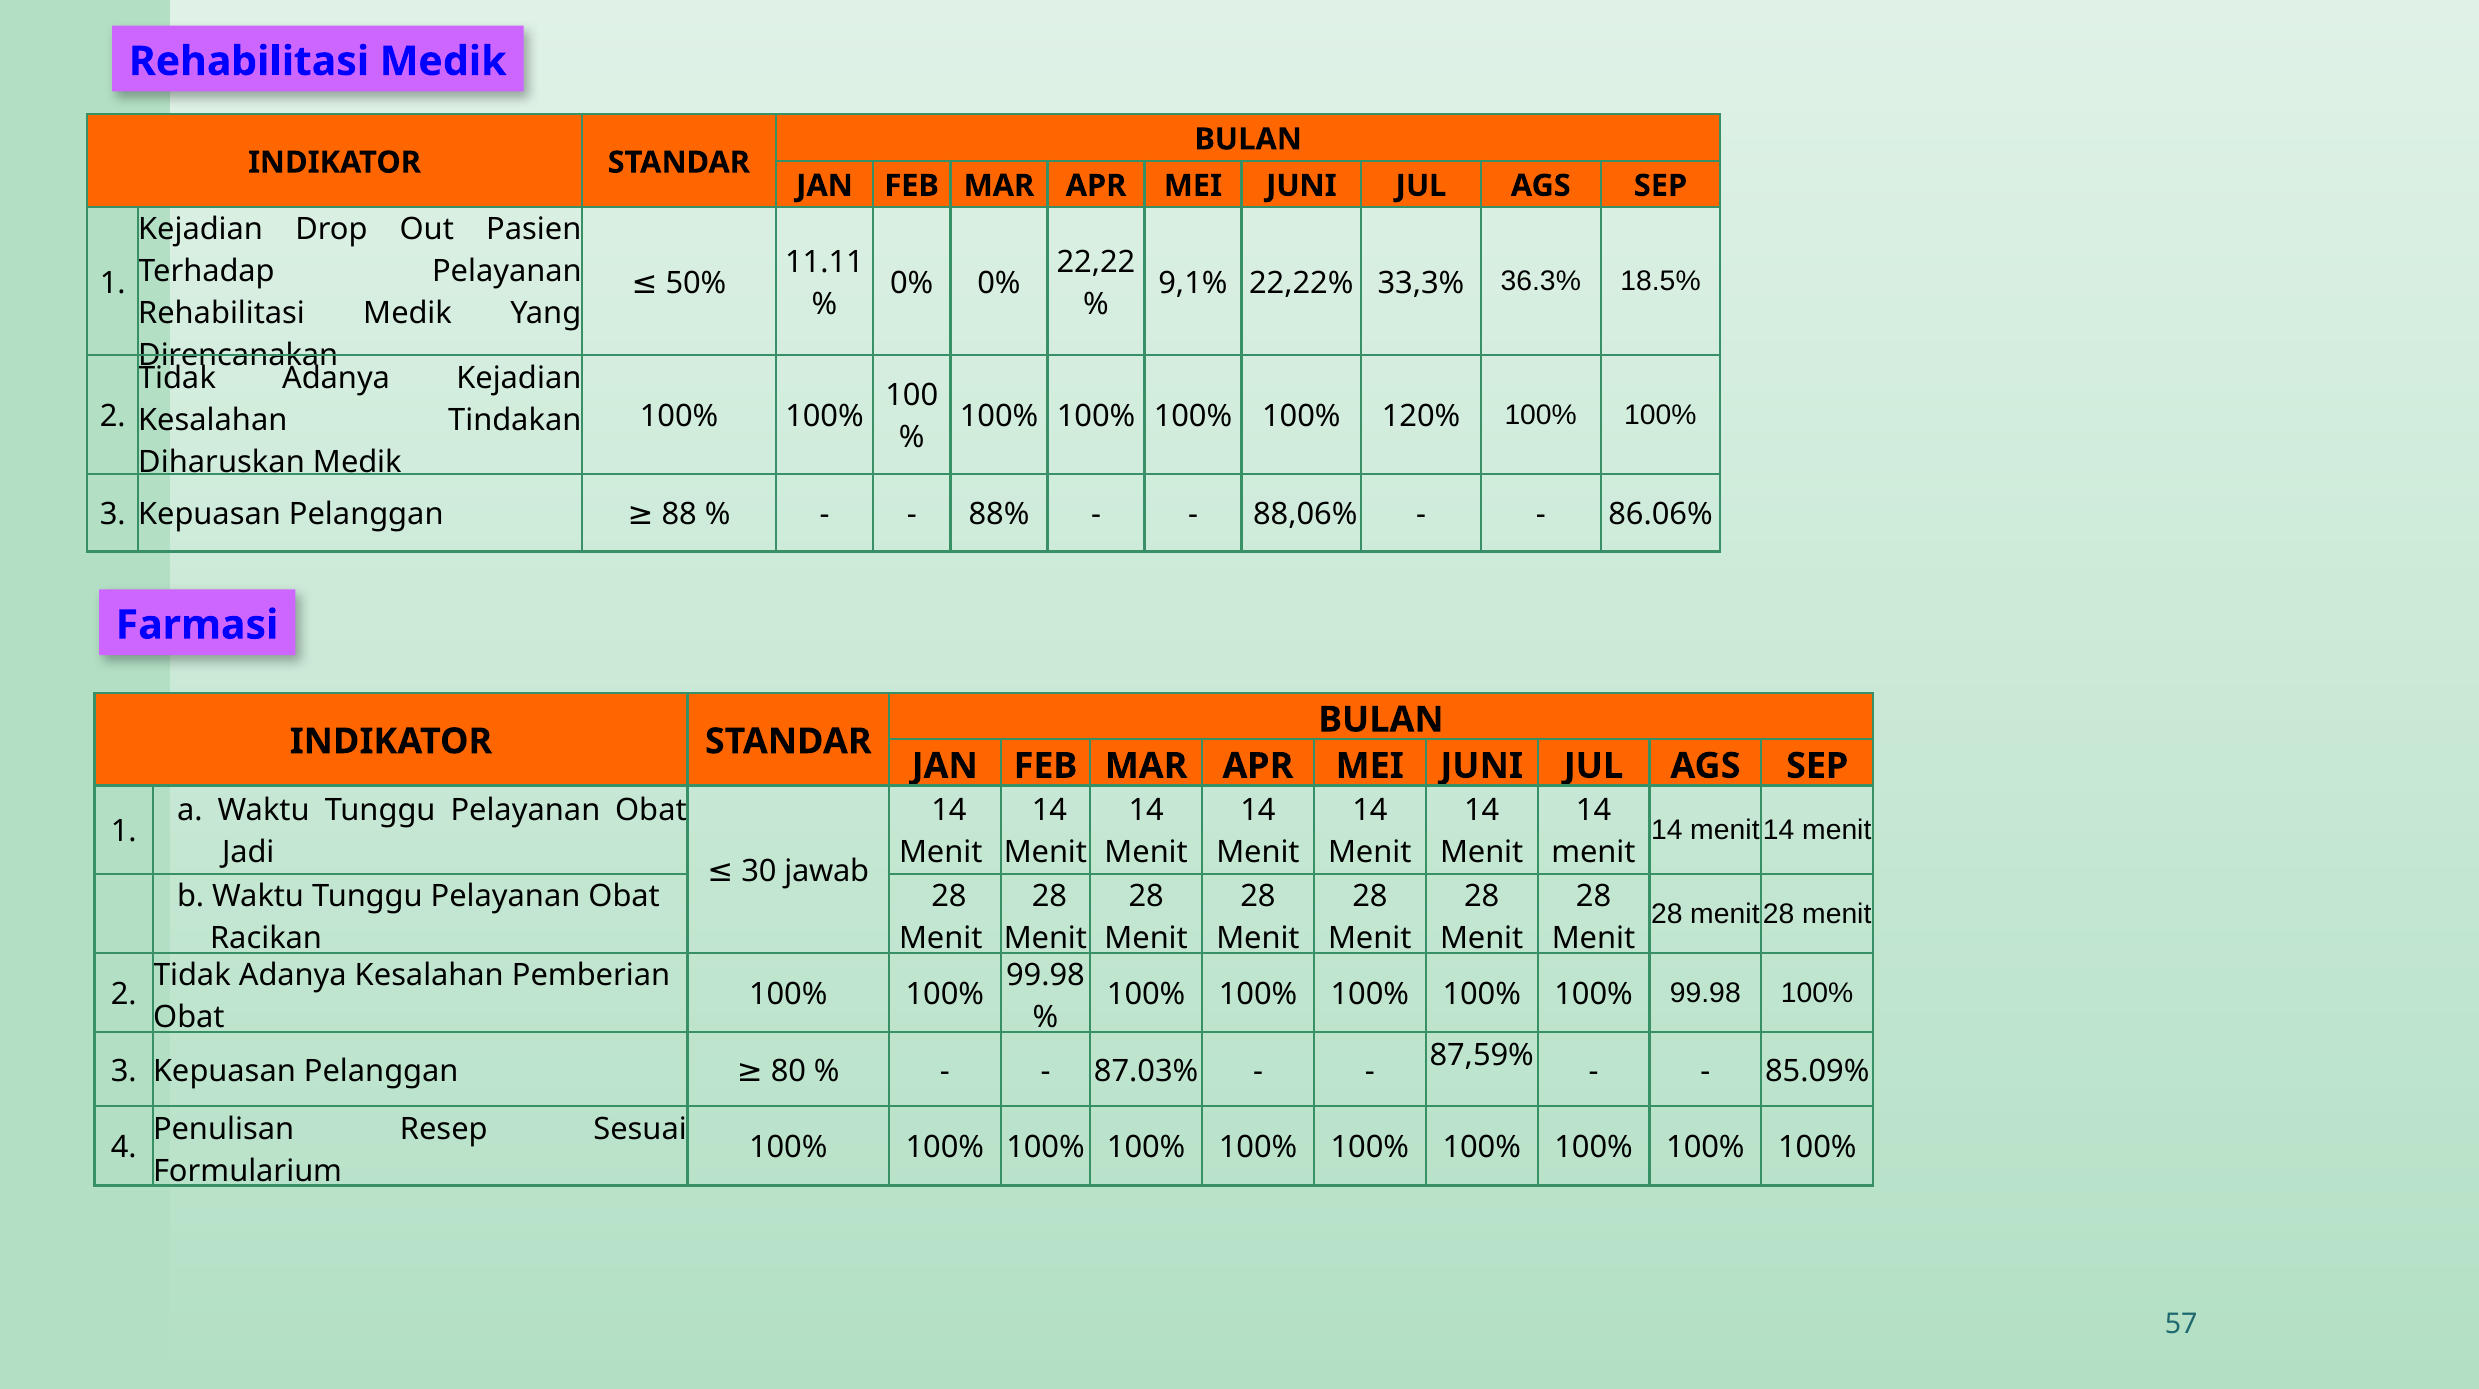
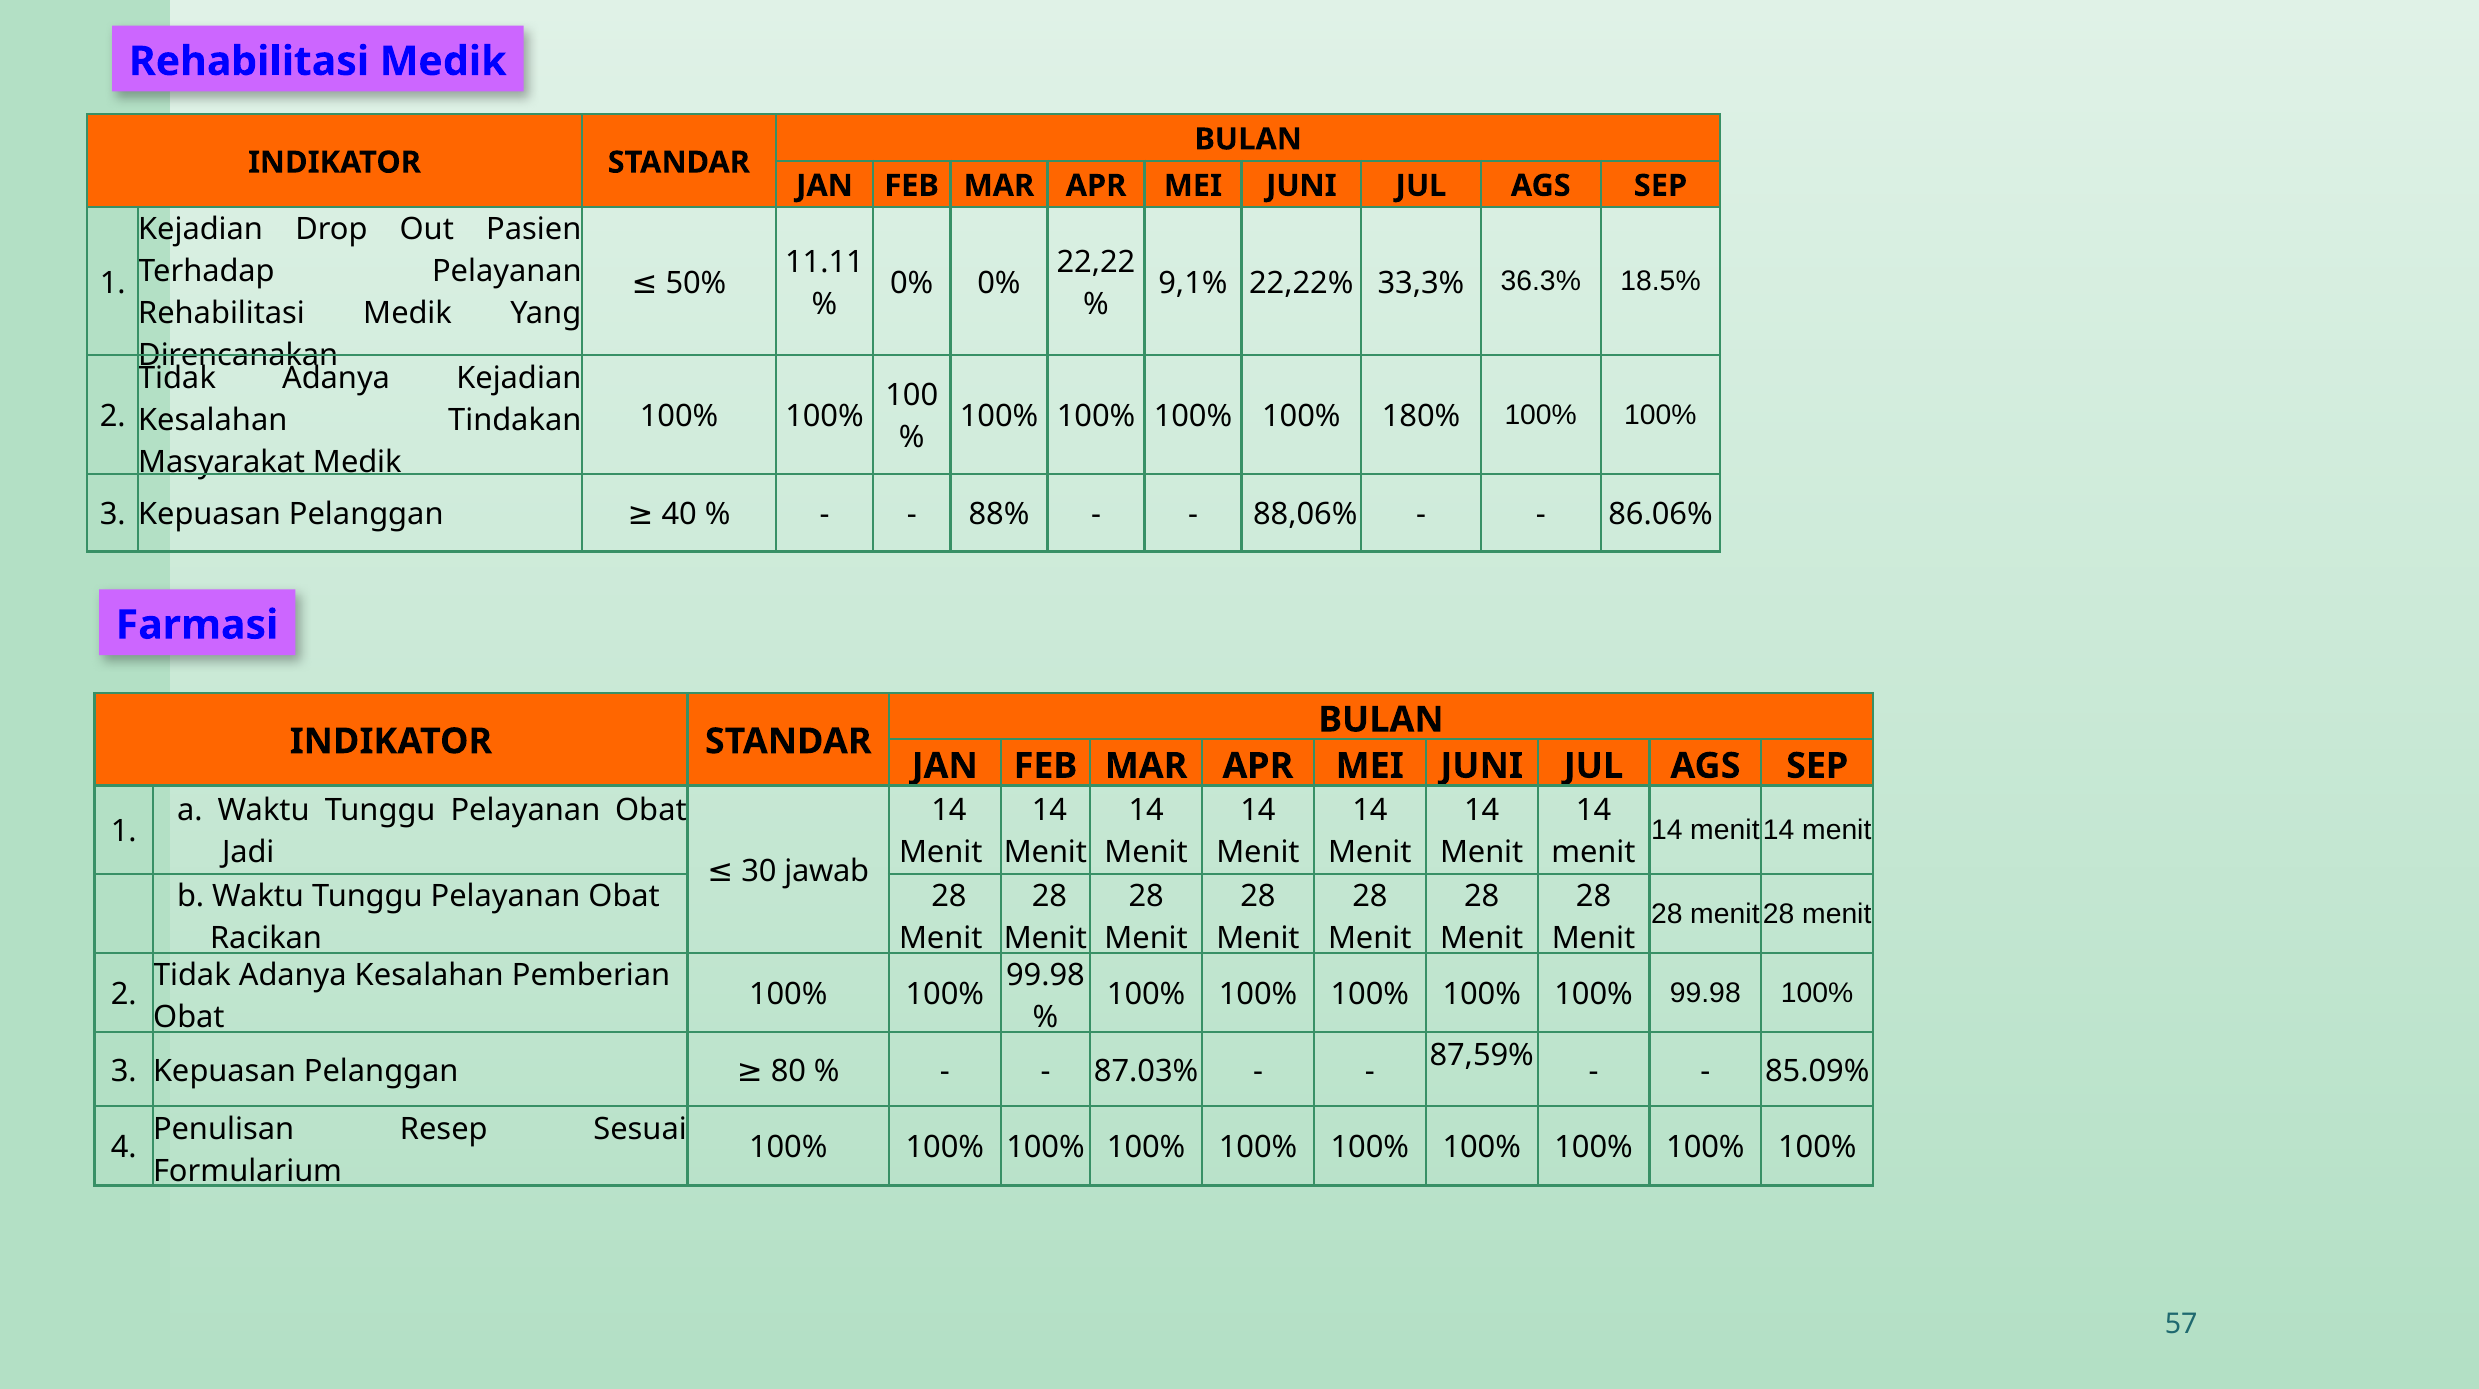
120%: 120% -> 180% (1421, 416)
Diharuskan: Diharuskan -> Masyarakat (222, 462)
88: 88 -> 40 (679, 515)
